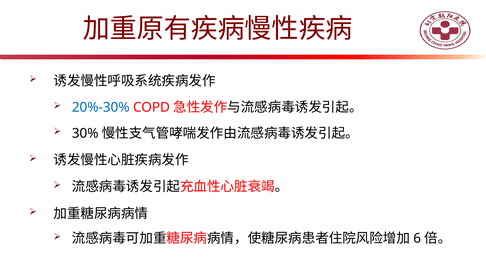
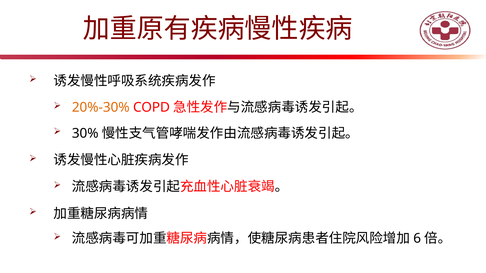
20%-30% colour: blue -> orange (101, 108)
